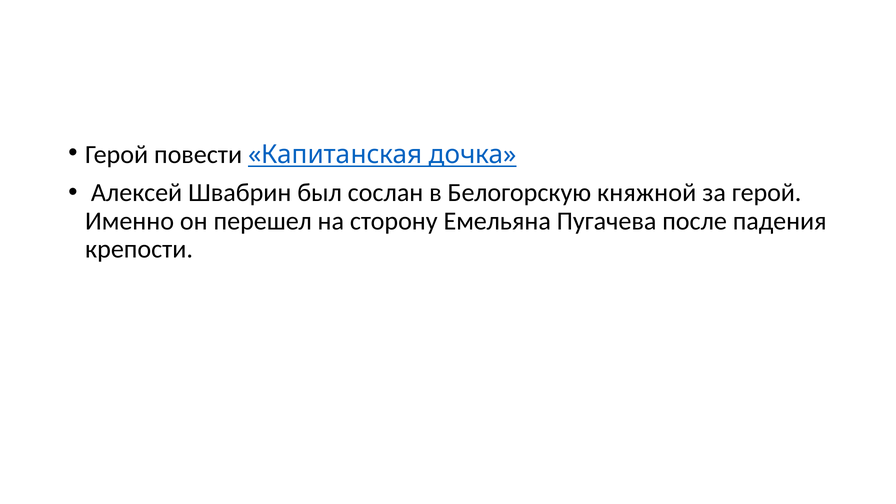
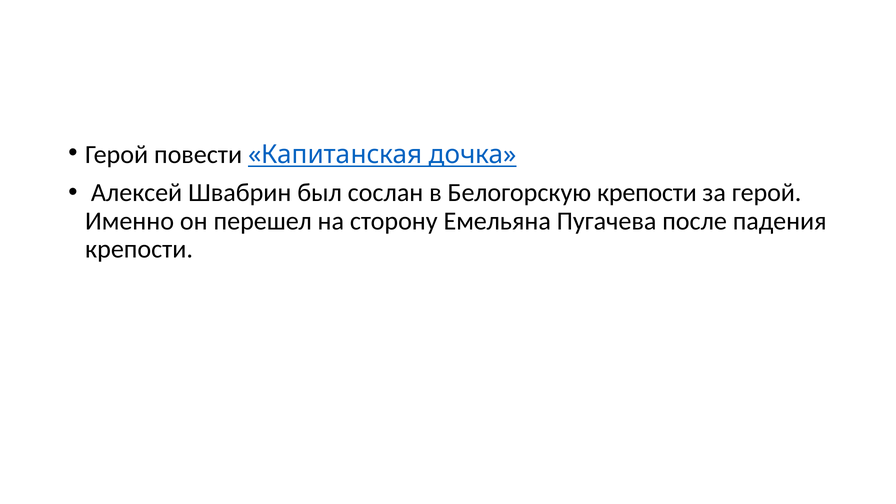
Белогорскую княжной: княжной -> крепости (647, 193)
